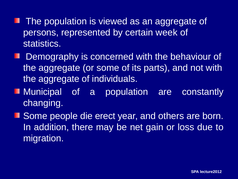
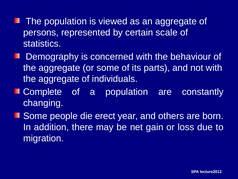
week: week -> scale (167, 32)
Municipal: Municipal -> Complete (43, 92)
